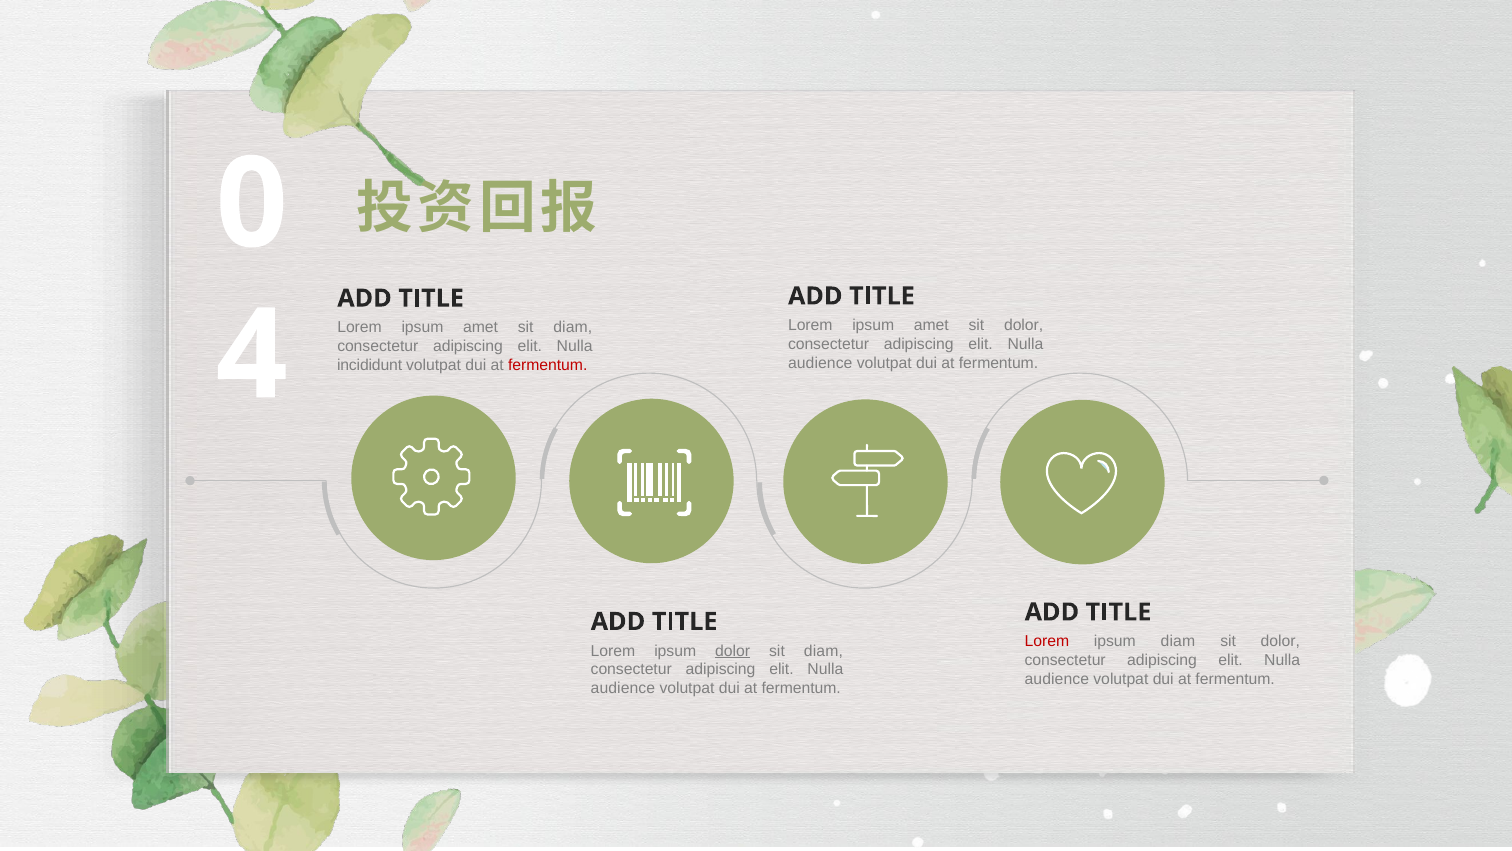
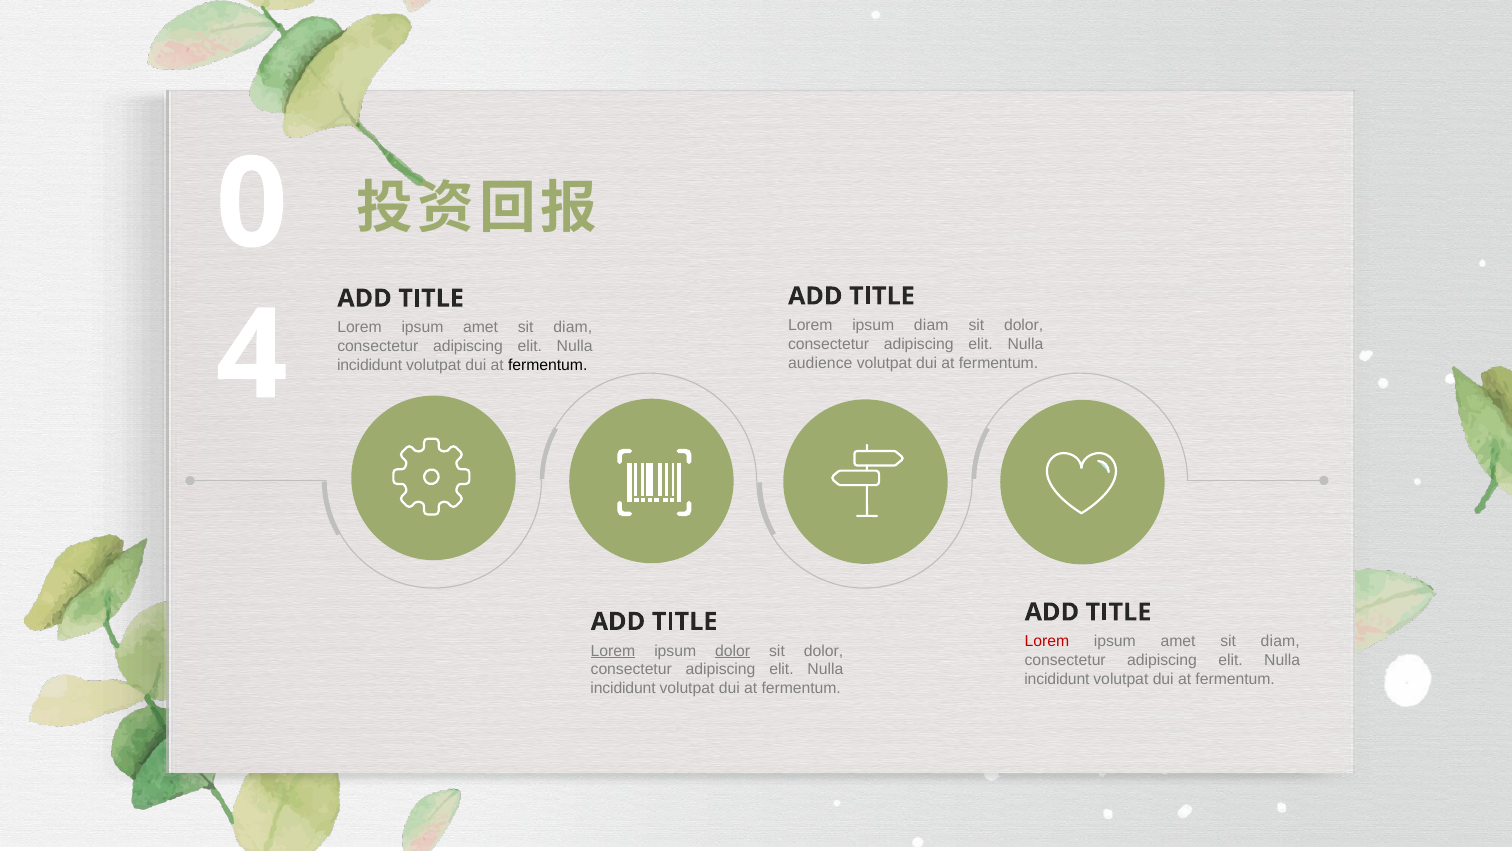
amet: amet -> diam (931, 325)
fermentum colour: red -> black (548, 365)
diam: diam -> amet (1178, 641)
dolor: dolor -> diam (1280, 641)
Lorem underline: none -> present (613, 650)
diam: diam -> dolor (824, 650)
audience: audience -> incididunt (1057, 679)
audience: audience -> incididunt (623, 688)
